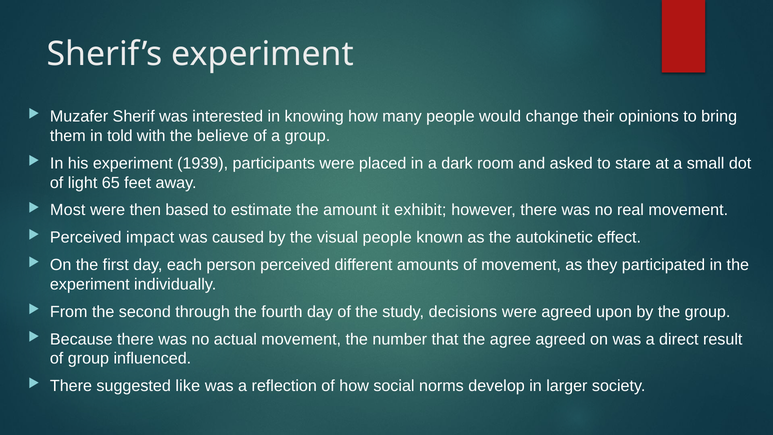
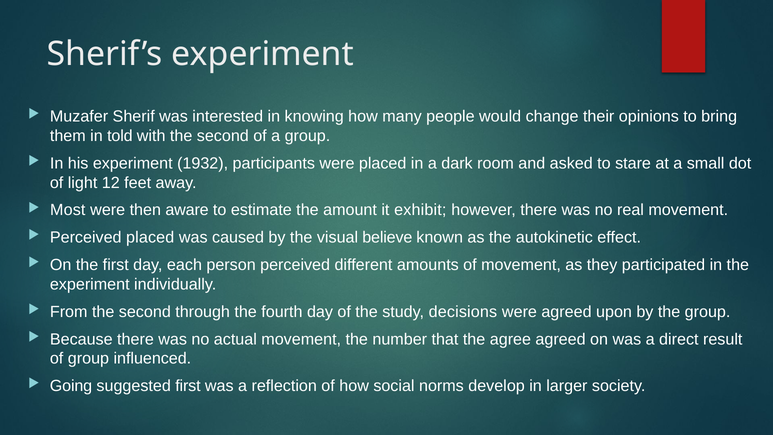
with the believe: believe -> second (223, 136)
1939: 1939 -> 1932 (203, 163)
65: 65 -> 12 (111, 183)
based: based -> aware (187, 210)
Perceived impact: impact -> placed (150, 237)
visual people: people -> believe (387, 237)
There: There -> Going (71, 386)
suggested like: like -> first (188, 386)
